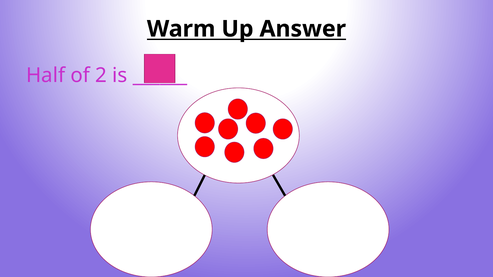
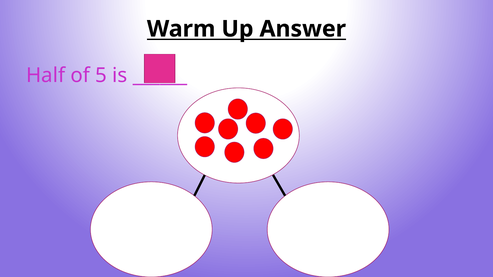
2: 2 -> 5 (101, 76)
